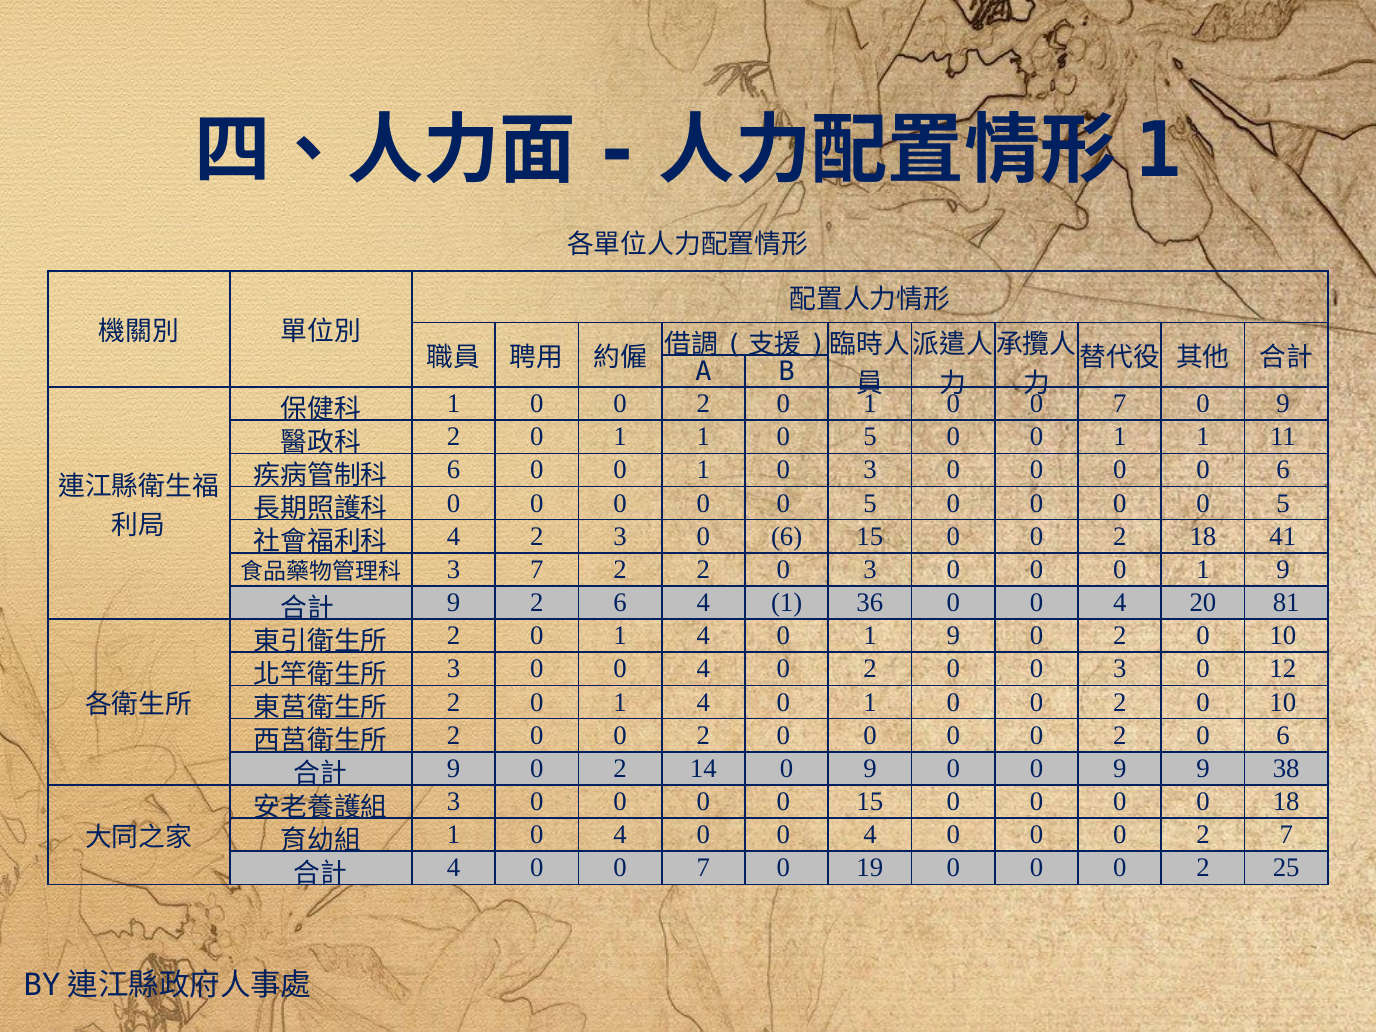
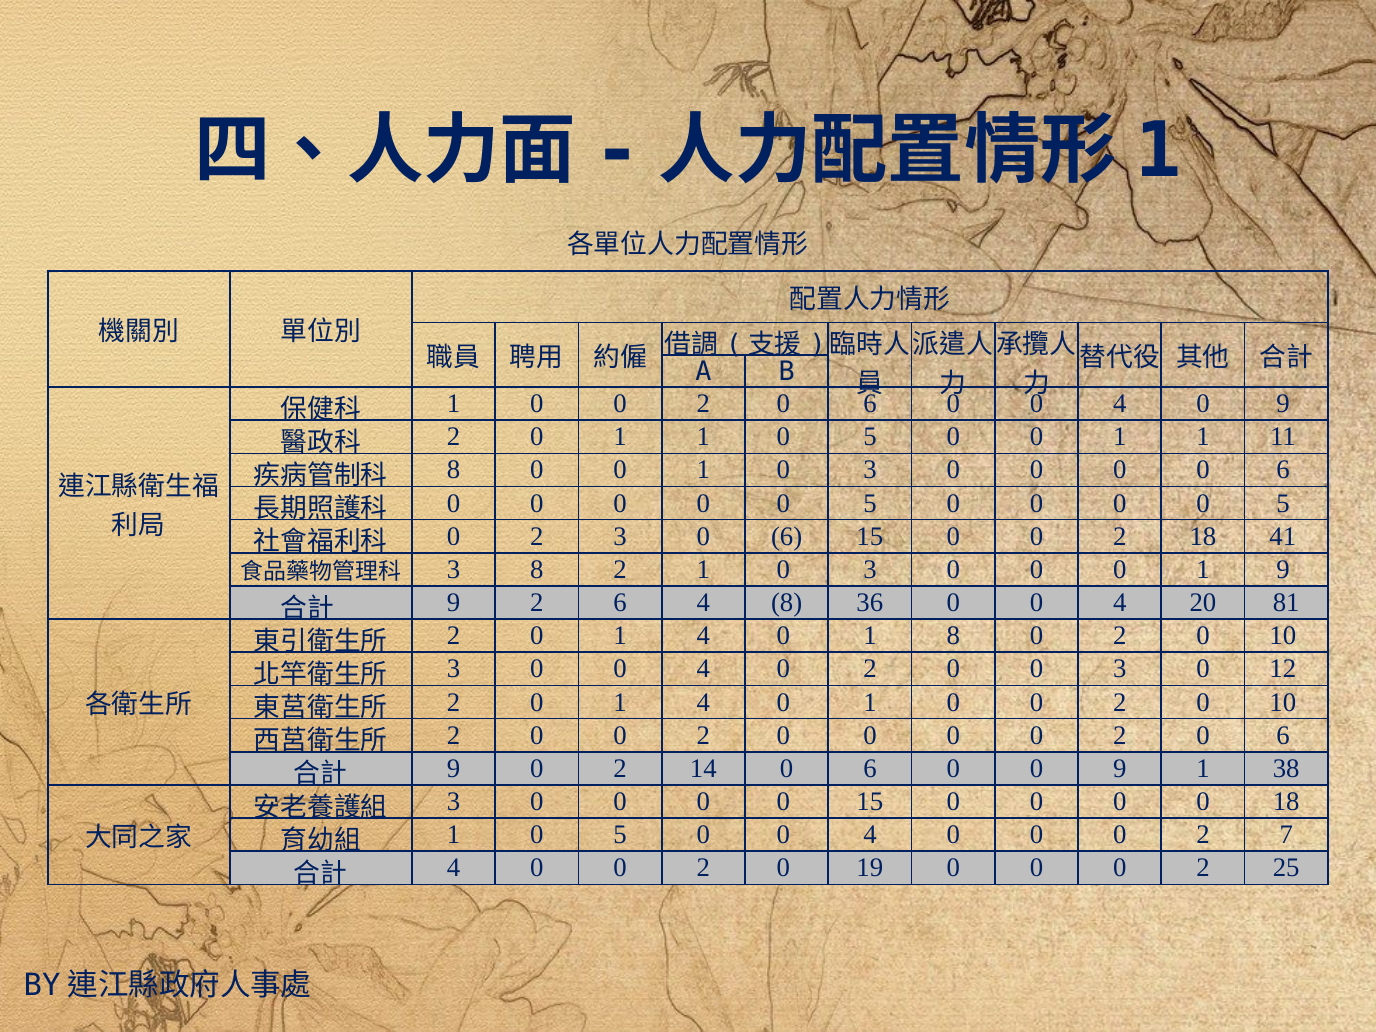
1: 1 -> 6 (870, 404)
7: 7 -> 4 (1120, 404)
6: 6 -> 8 (454, 470)
4: 4 -> 0 (454, 536)
3 7: 7 -> 8 (537, 570)
2 2: 2 -> 1 (703, 570)
4 1: 1 -> 8 (787, 603)
4 0 1 9: 9 -> 8 (953, 636)
14 0 9: 9 -> 6 (870, 768)
9 9: 9 -> 1 (1203, 768)
4: 4 -> 5 (620, 835)
4 0 0 7: 7 -> 2 (703, 868)
